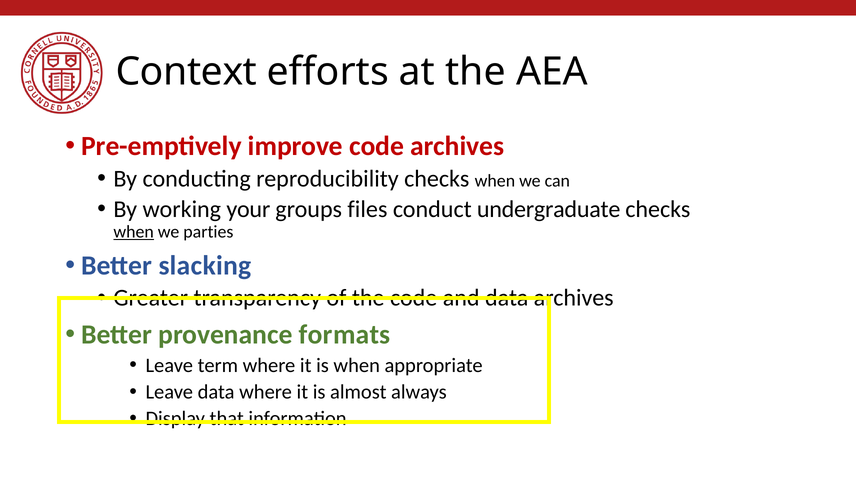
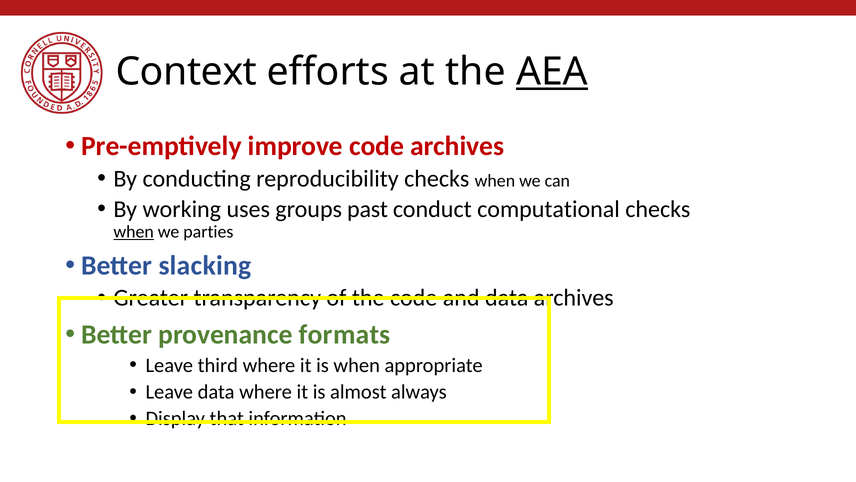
AEA underline: none -> present (552, 72)
your: your -> uses (248, 209)
files: files -> past (368, 209)
undergraduate: undergraduate -> computational (549, 209)
term: term -> third (218, 365)
